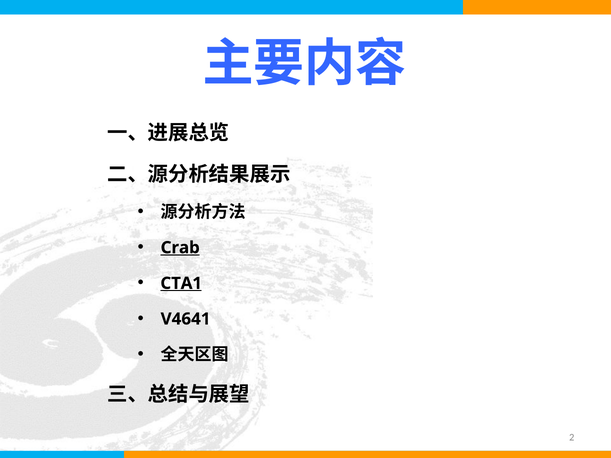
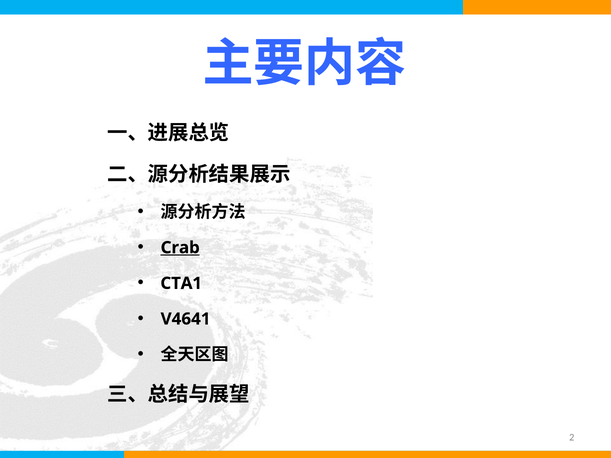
CTA1 underline: present -> none (181, 283)
